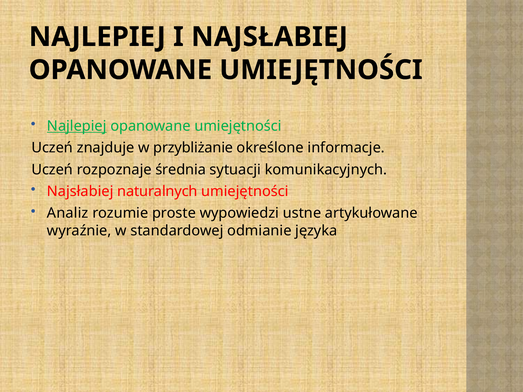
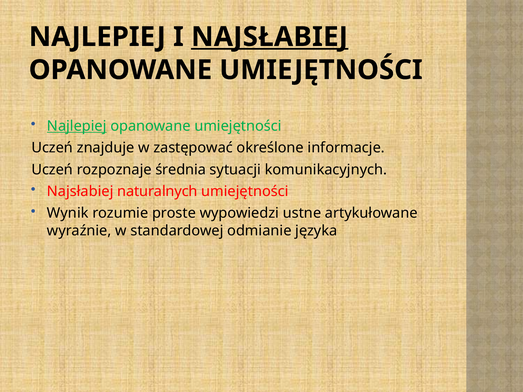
NAJSŁABIEJ underline: none -> present (270, 37)
przybliżanie: przybliżanie -> zastępować (193, 148)
Analiz: Analiz -> Wynik (68, 213)
